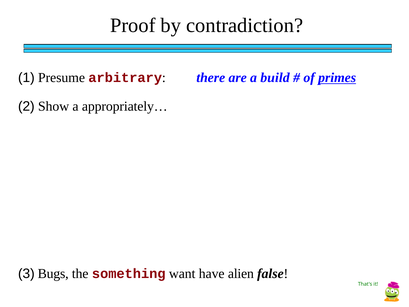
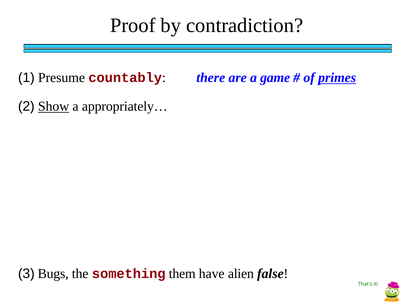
arbitrary: arbitrary -> countably (125, 78)
build: build -> game (275, 78)
Show underline: none -> present (54, 106)
want: want -> them (182, 273)
